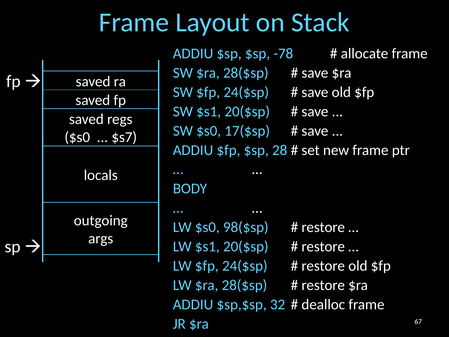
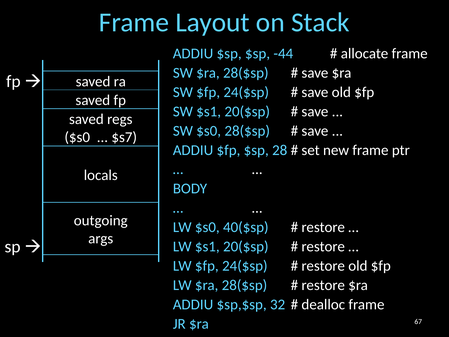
-78: -78 -> -44 (283, 53)
$s0 17($sp: 17($sp -> 28($sp (247, 131)
98($sp: 98($sp -> 40($sp (246, 227)
